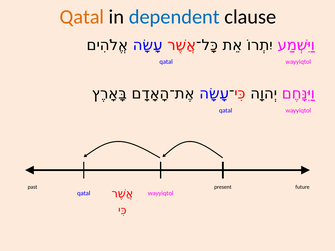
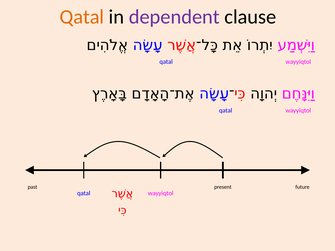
dependent colour: blue -> purple (174, 17)
